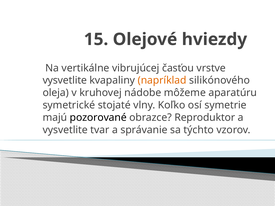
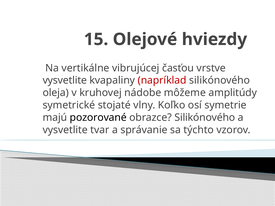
napríklad colour: orange -> red (162, 80)
aparatúru: aparatúru -> amplitúdy (233, 93)
obrazce Reproduktor: Reproduktor -> Silikónového (205, 118)
